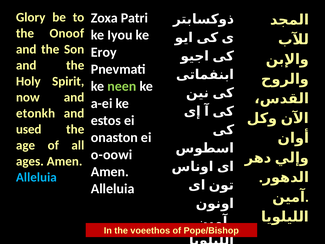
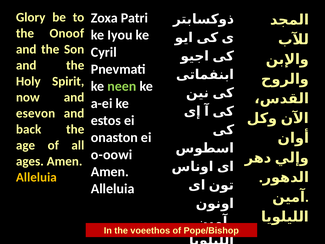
Eroy: Eroy -> Cyril (104, 52)
etonkh: etonkh -> esevon (36, 113)
used: used -> back (29, 129)
Alleluia colour: light blue -> yellow (36, 177)
